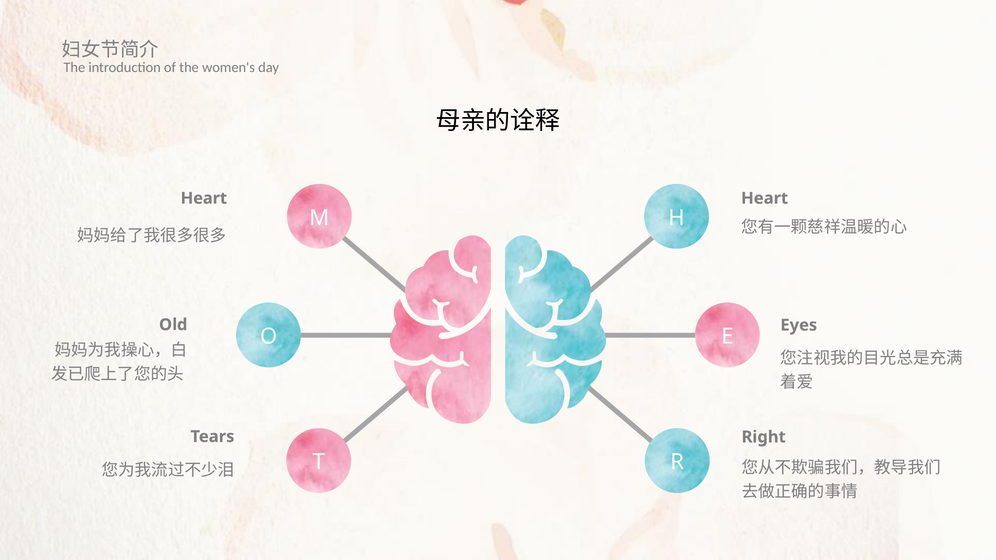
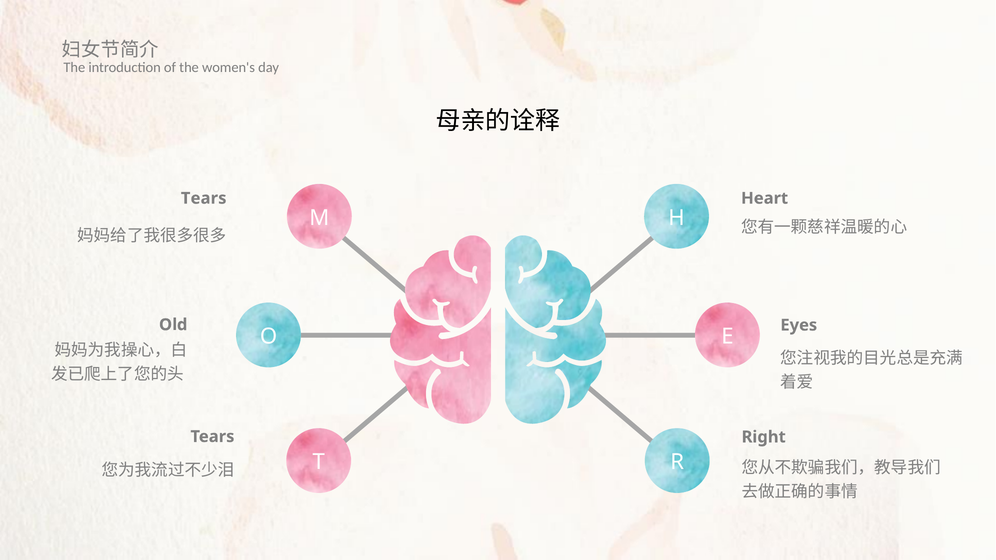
Heart: Heart -> Tears (204, 198)
